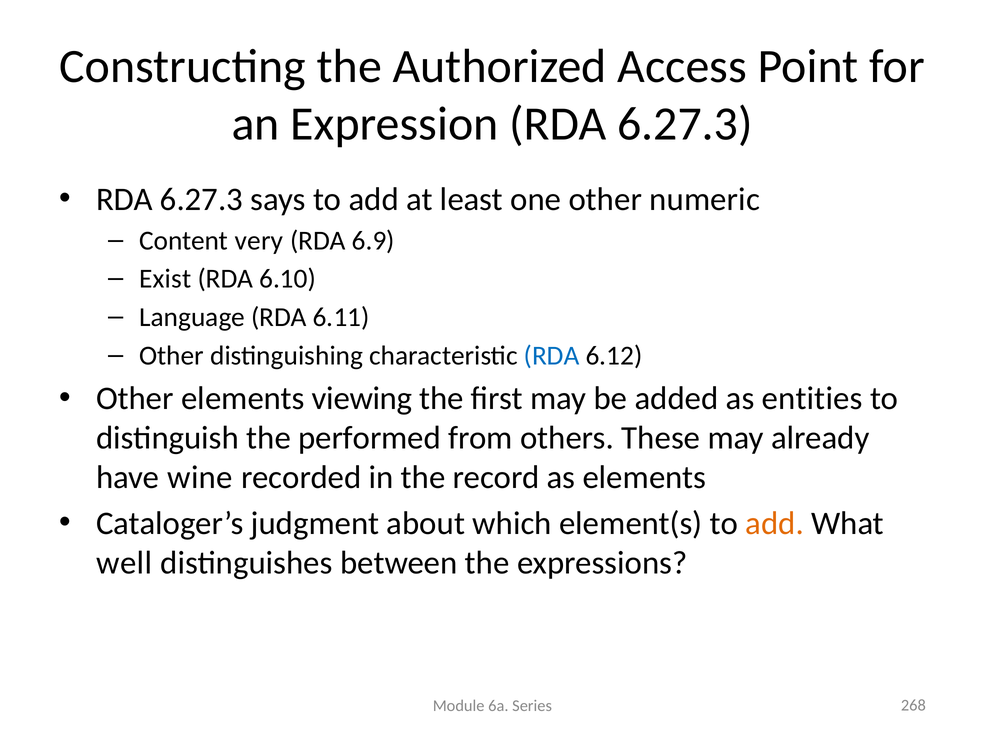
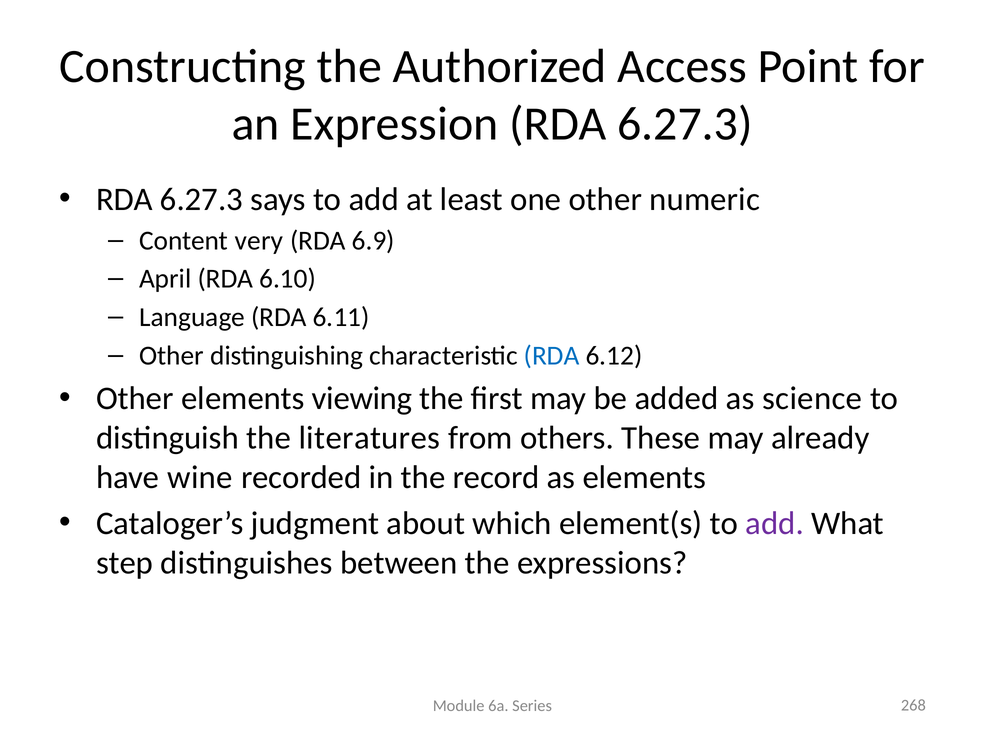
Exist: Exist -> April (165, 279)
entities: entities -> science (812, 399)
performed: performed -> literatures (369, 438)
add colour: orange -> purple (775, 523)
well: well -> step (125, 563)
